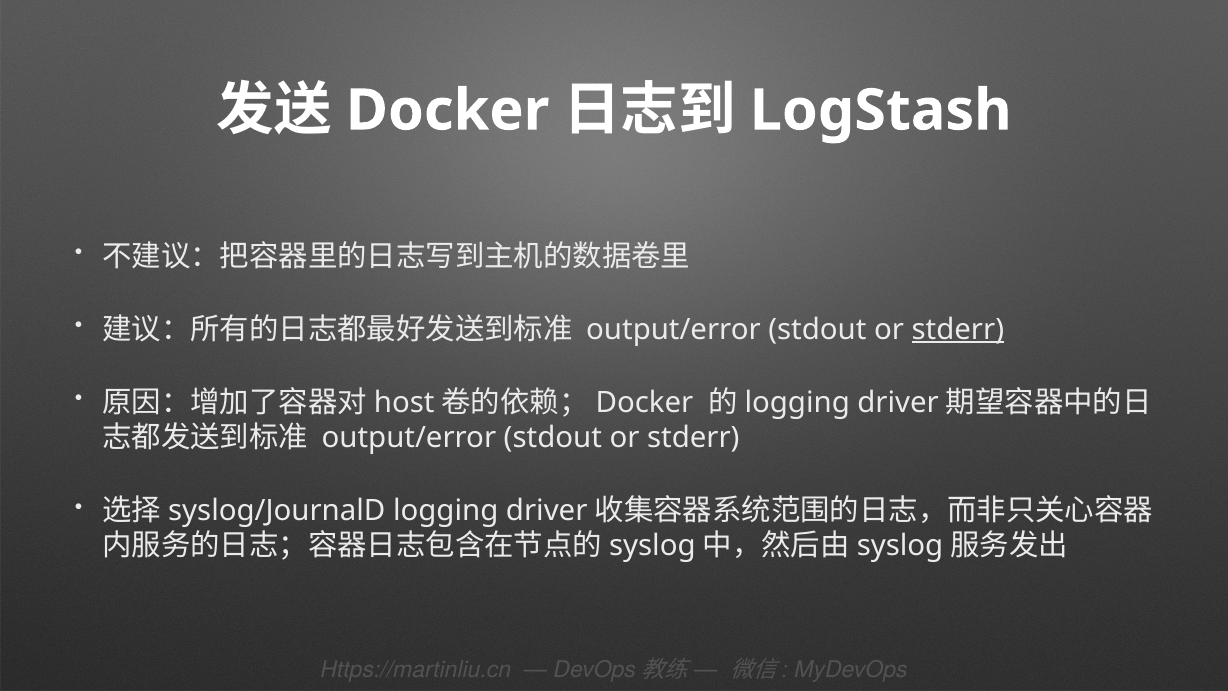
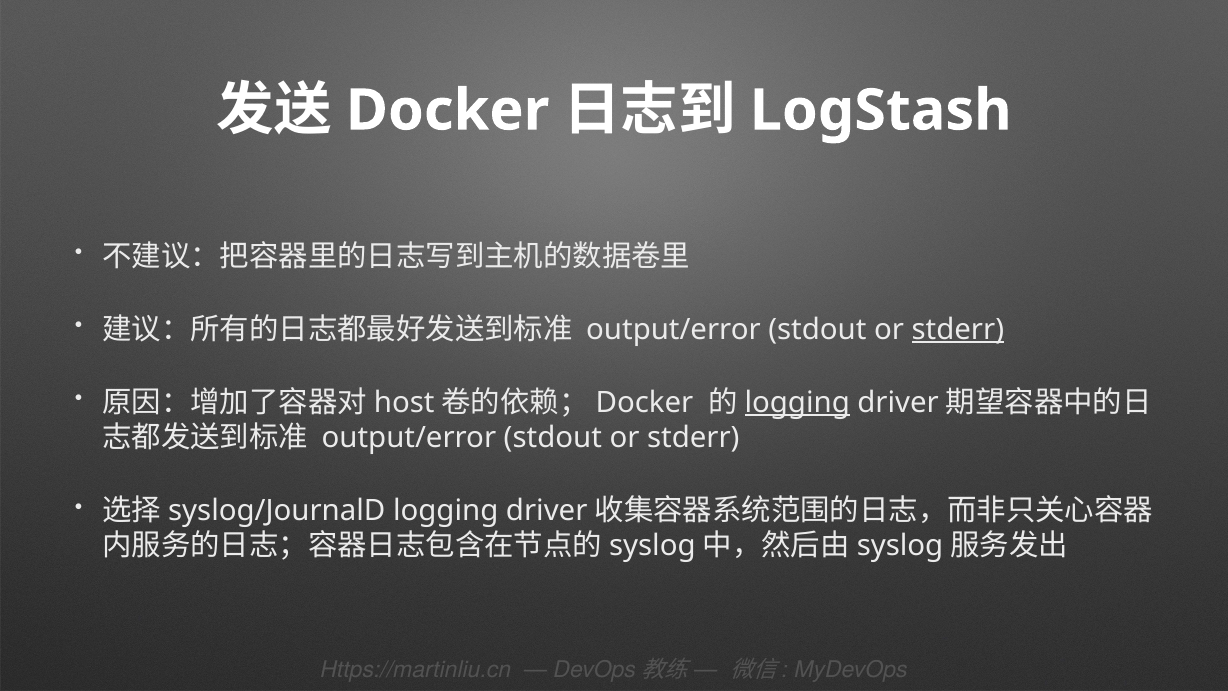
logging underline: none -> present (797, 402)
